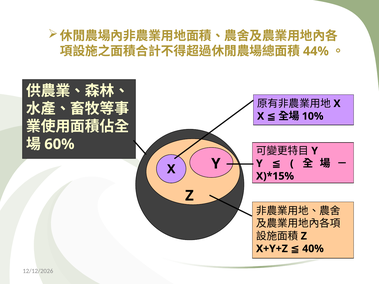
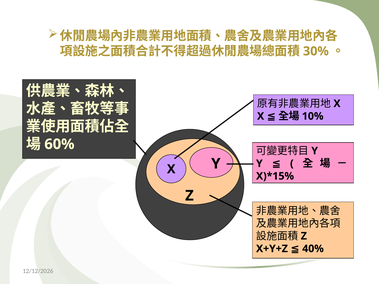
44%: 44% -> 30% (316, 51)
